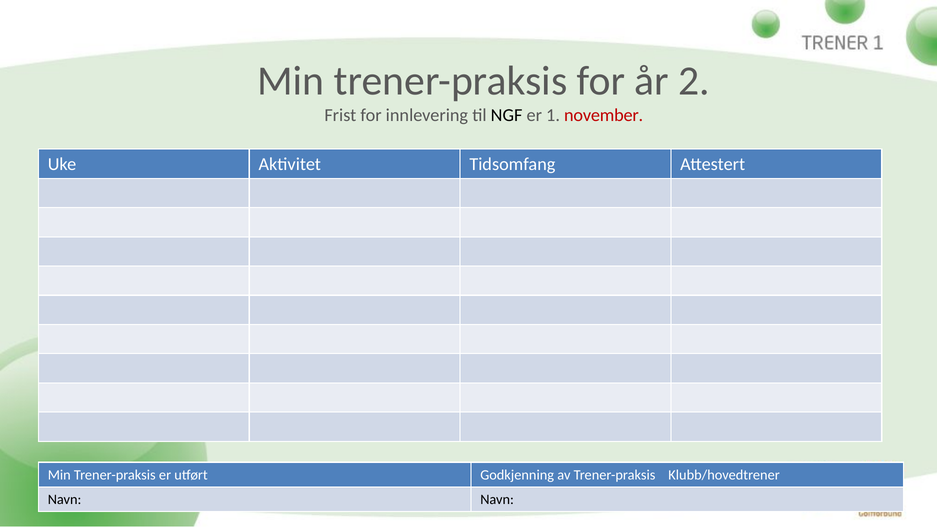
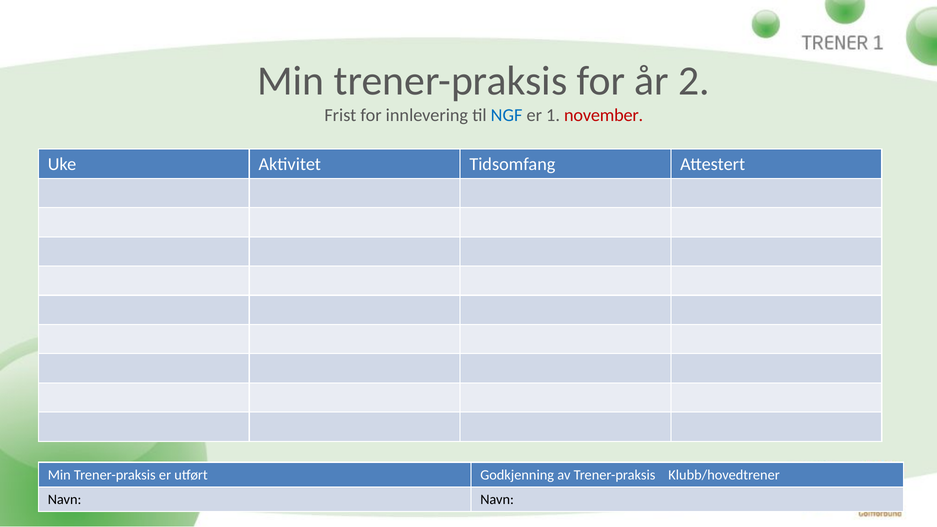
NGF colour: black -> blue (507, 116)
